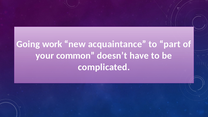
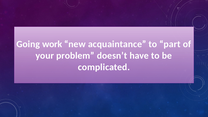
common: common -> problem (75, 56)
